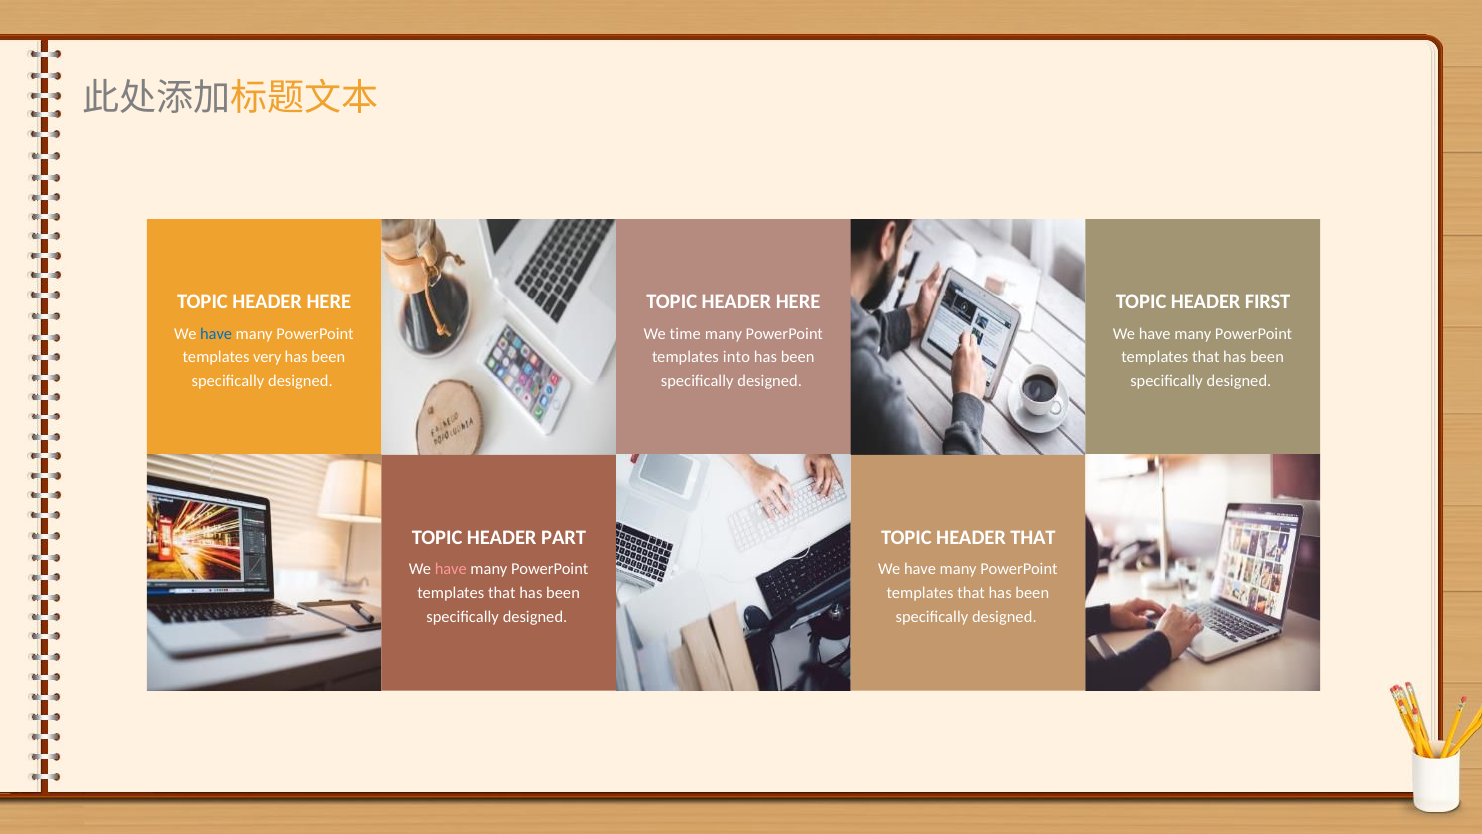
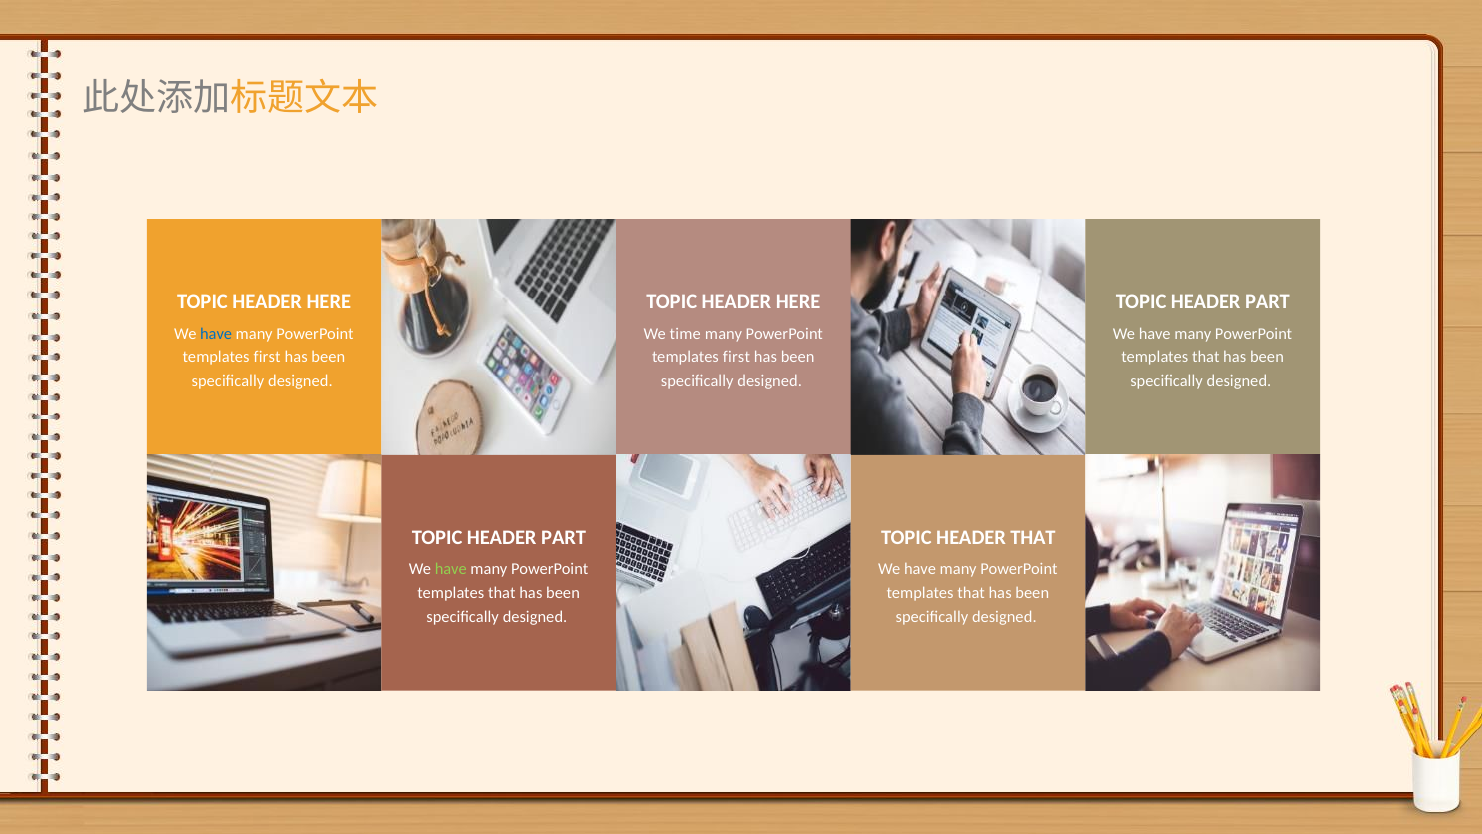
FIRST: FIRST -> PART (1268, 302)
very: very -> first (267, 357)
into: into -> first (736, 357)
have colour: pink -> light green (451, 569)
